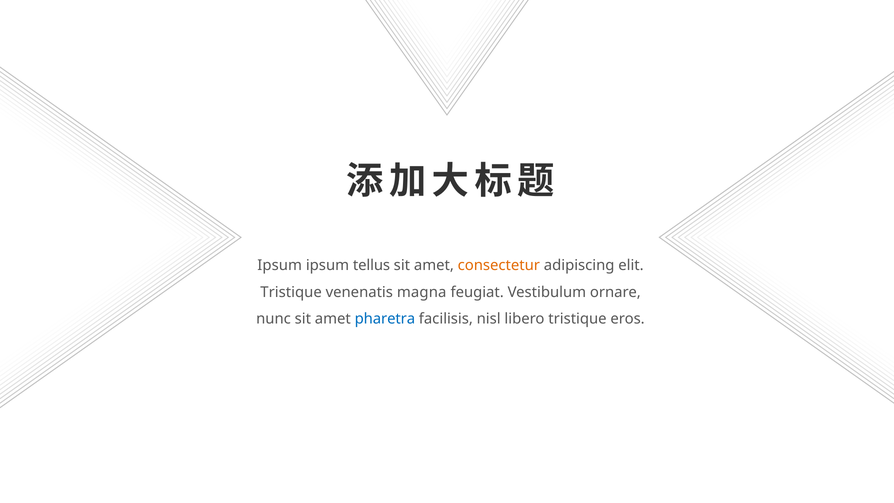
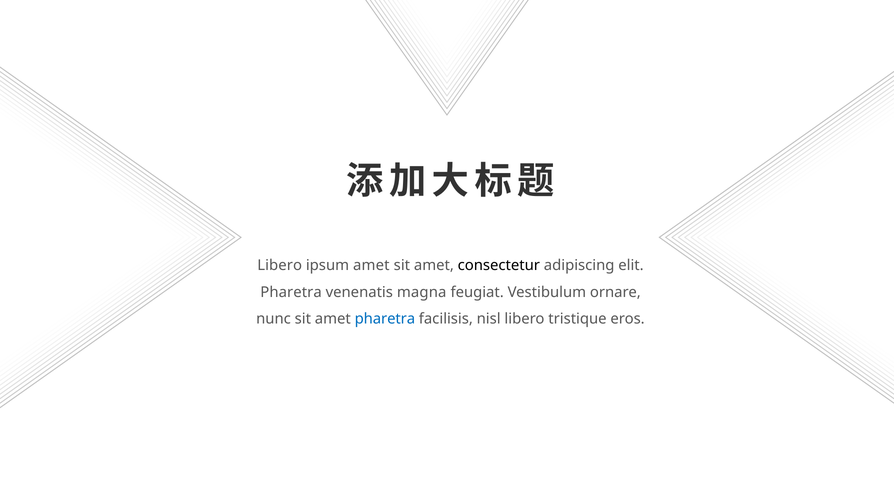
Ipsum: Ipsum -> Libero (280, 265)
ipsum tellus: tellus -> amet (371, 265)
consectetur colour: orange -> black (499, 265)
Tristique: Tristique -> Pharetra (291, 292)
